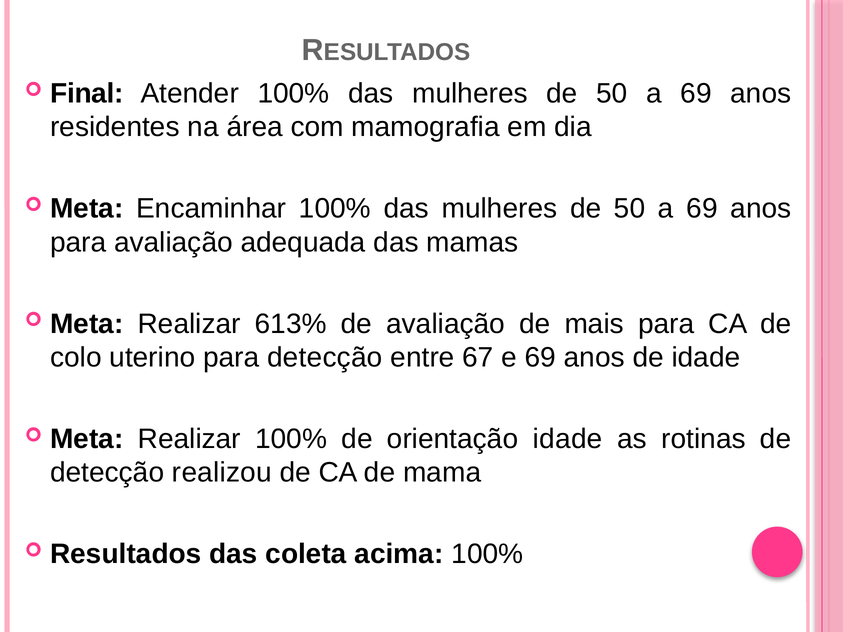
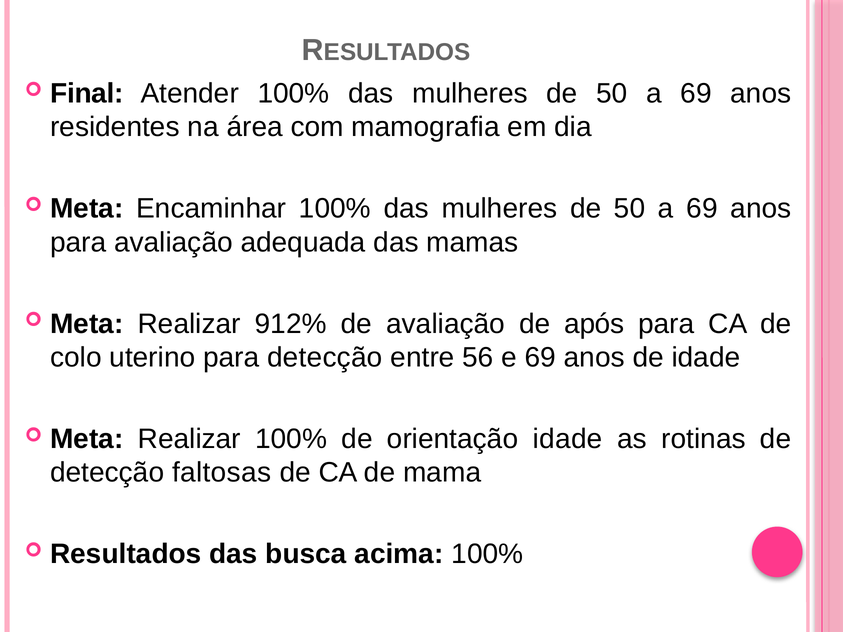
613%: 613% -> 912% (291, 324)
mais: mais -> após (594, 324)
67: 67 -> 56 (478, 358)
realizou: realizou -> faltosas (222, 473)
coleta: coleta -> busca (306, 554)
